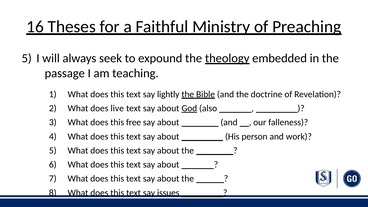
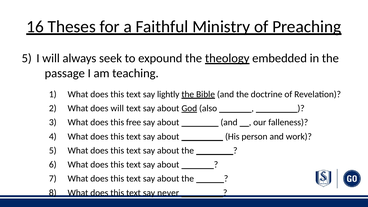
does live: live -> will (117, 108)
issues: issues -> never (168, 193)
